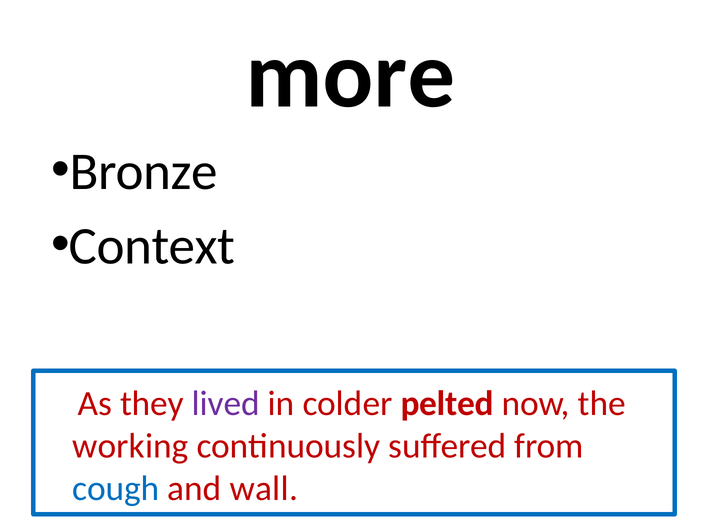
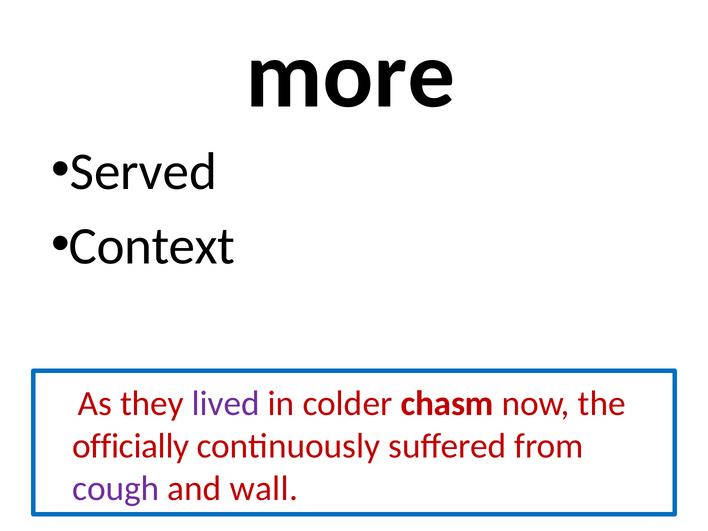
Bronze: Bronze -> Served (143, 172)
pelted: pelted -> chasm (447, 403)
working: working -> officially (131, 446)
cough colour: blue -> purple (116, 488)
